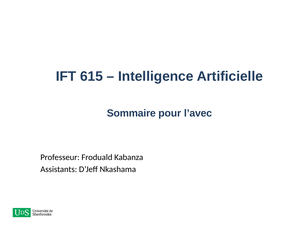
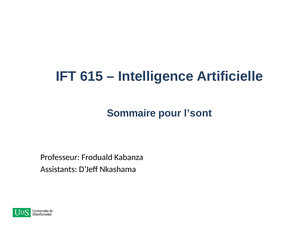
l’avec: l’avec -> l’sont (198, 113)
